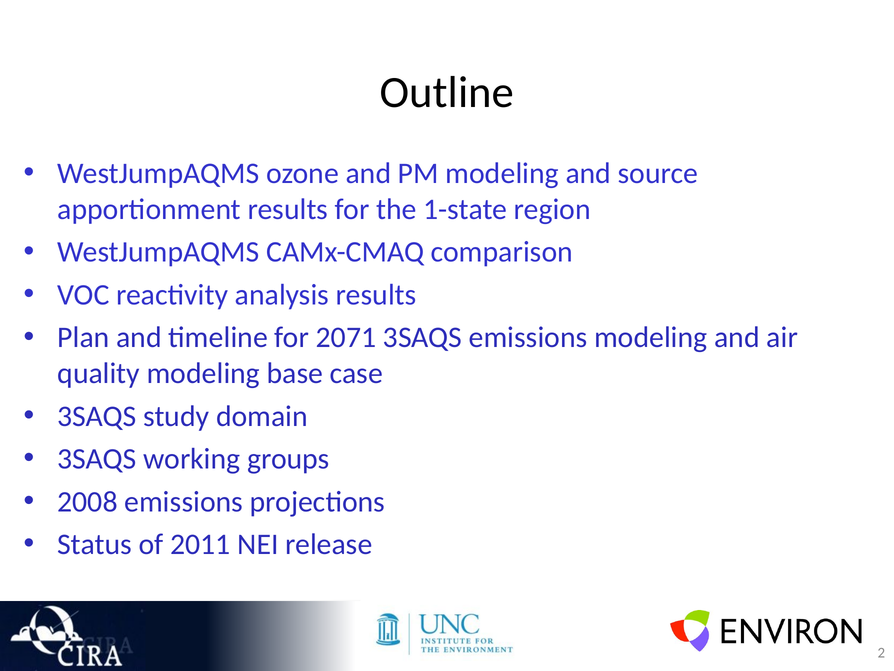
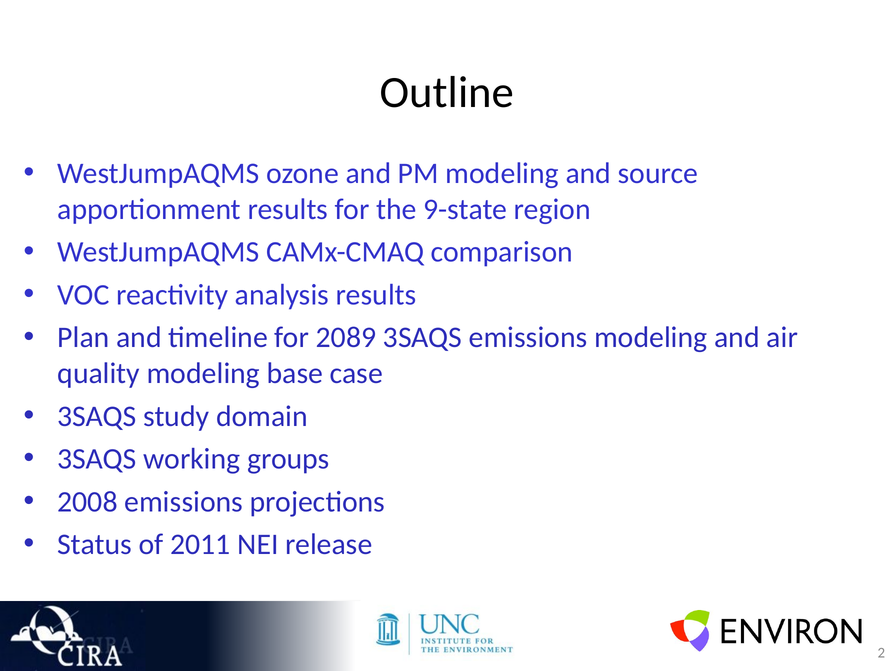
1-state: 1-state -> 9-state (465, 209)
2071: 2071 -> 2089 (346, 337)
